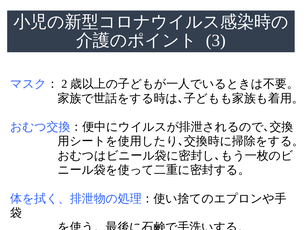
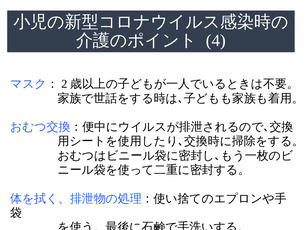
3: 3 -> 4 (216, 40)
